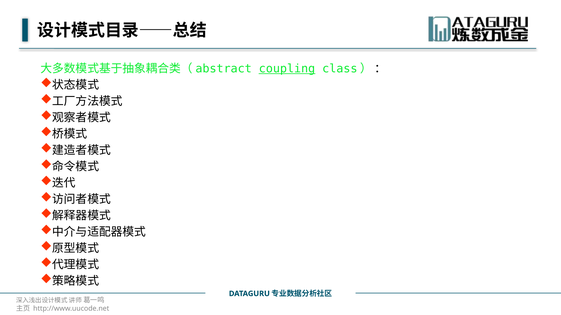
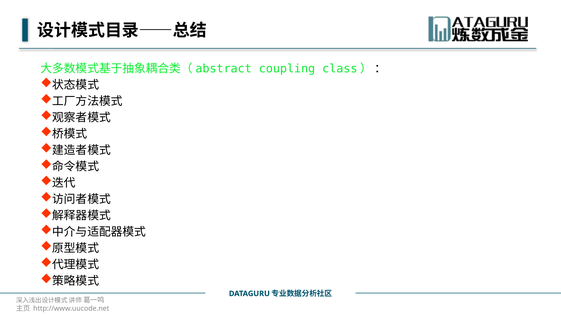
coupling underline: present -> none (287, 69)
